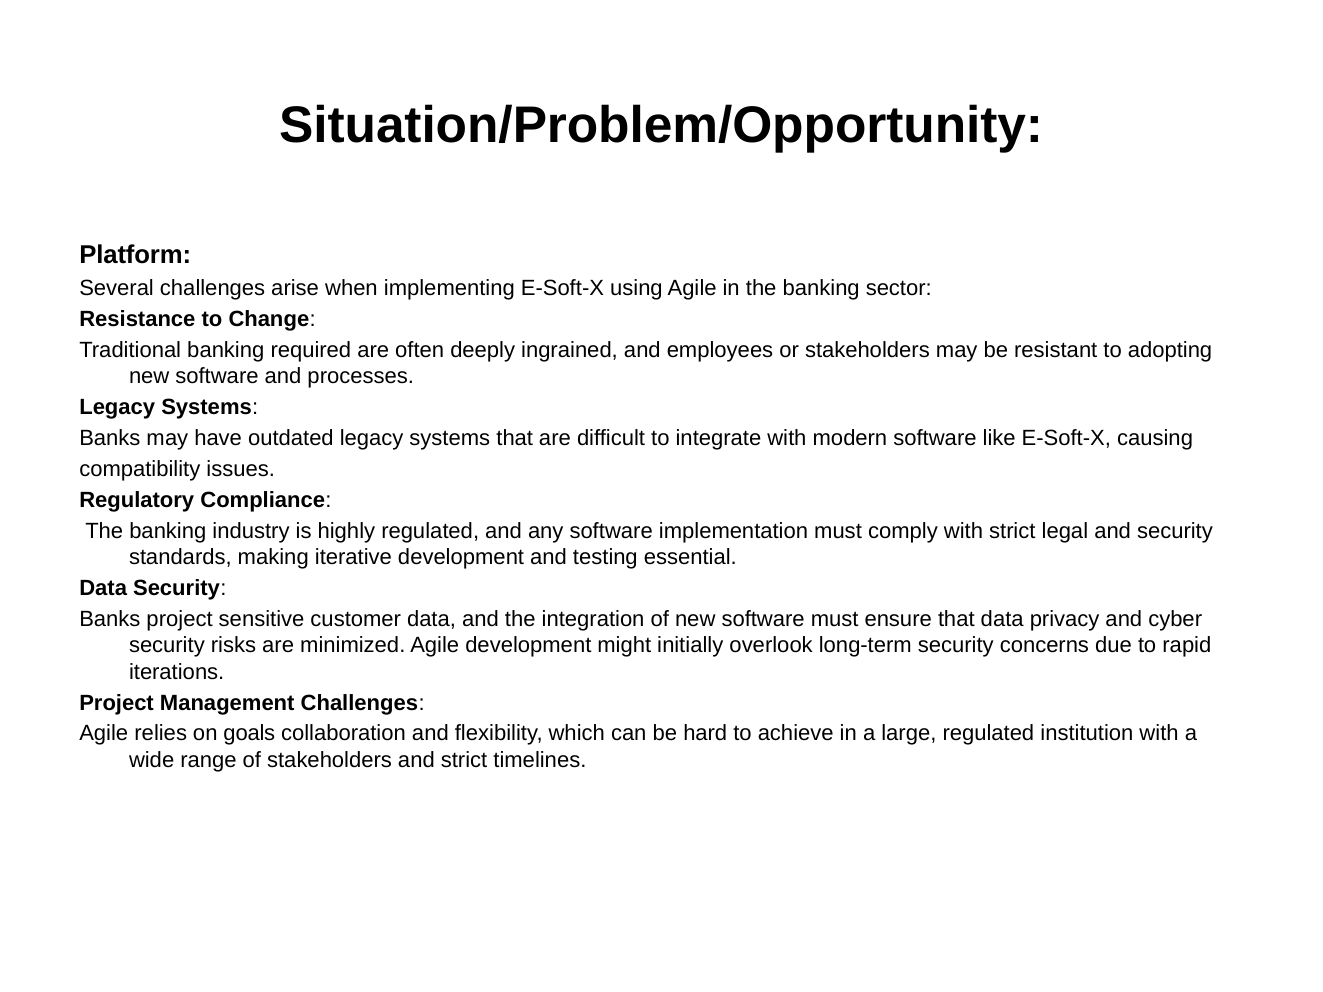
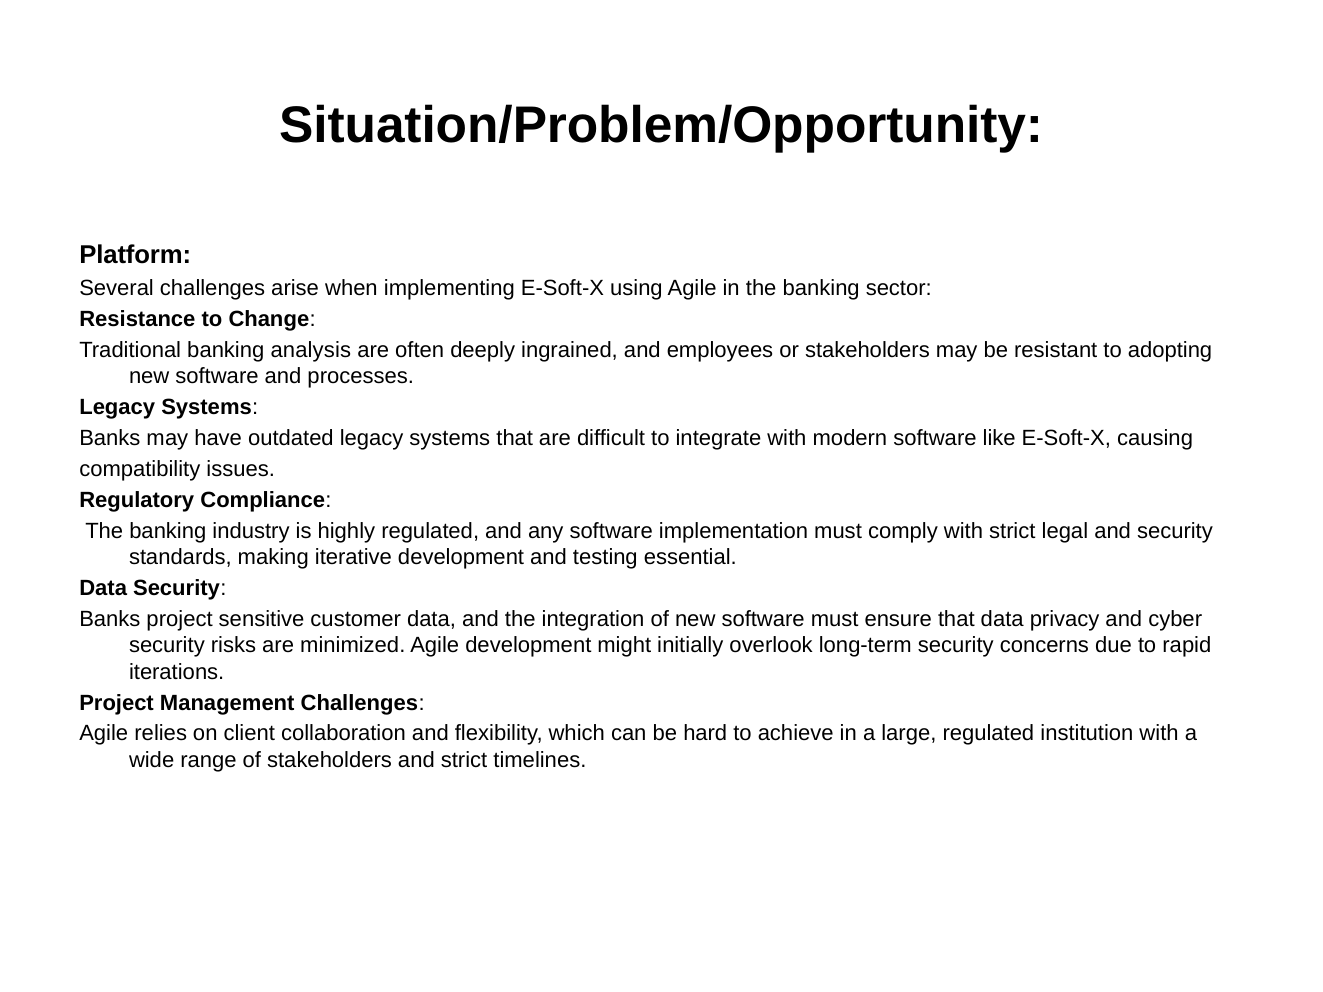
required: required -> analysis (311, 350)
goals: goals -> client (249, 734)
